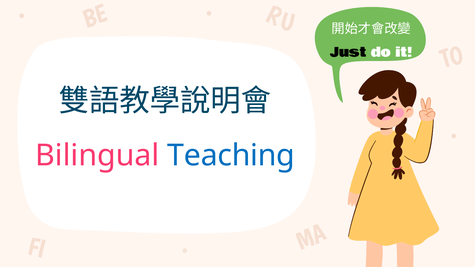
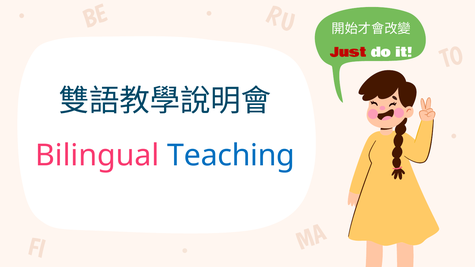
Just colour: black -> red (348, 52)
